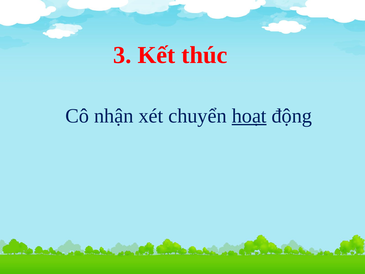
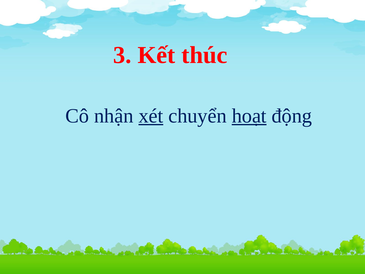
xét underline: none -> present (151, 116)
